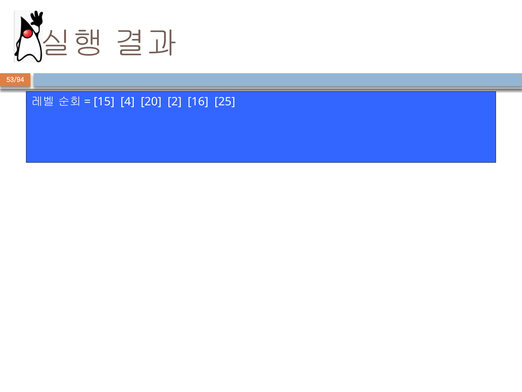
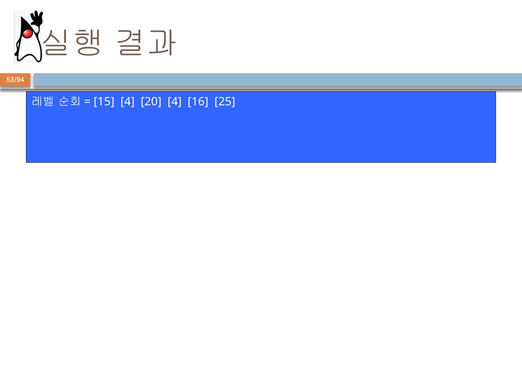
20 2: 2 -> 4 (175, 102)
